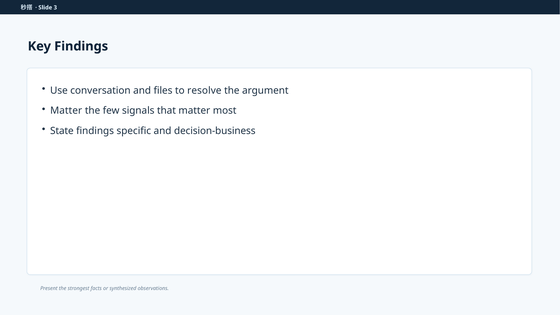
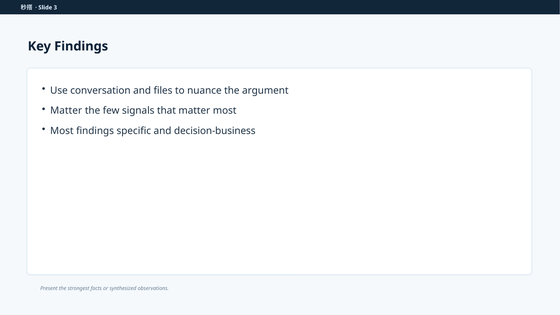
resolve: resolve -> nuance (204, 91)
State: State -> Most (62, 131)
